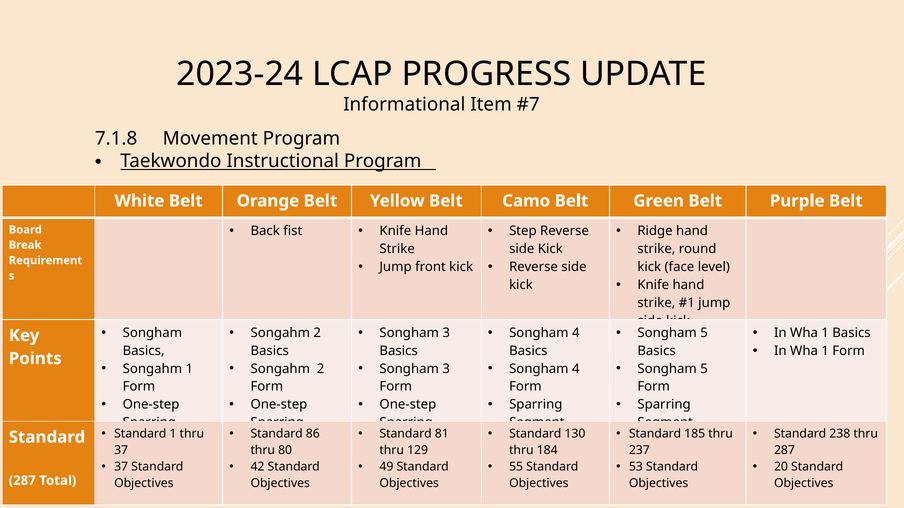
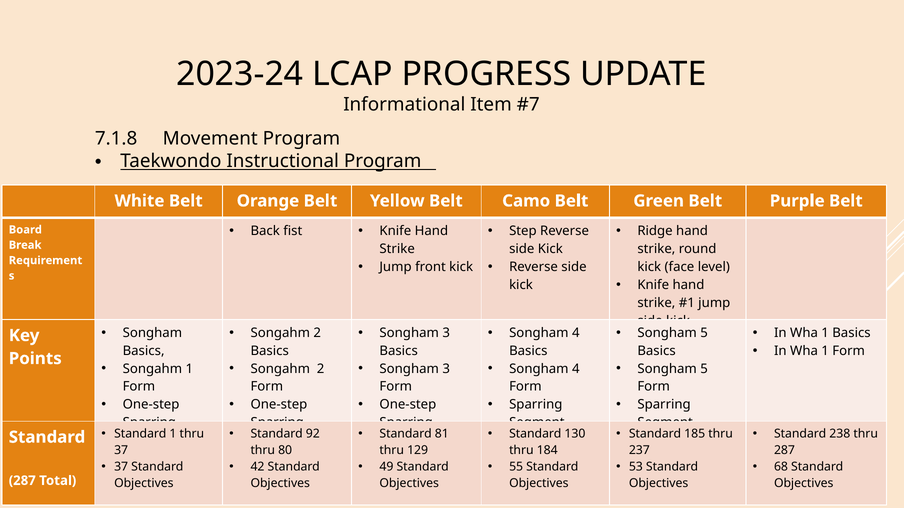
86: 86 -> 92 (313, 434)
20: 20 -> 68 (781, 467)
